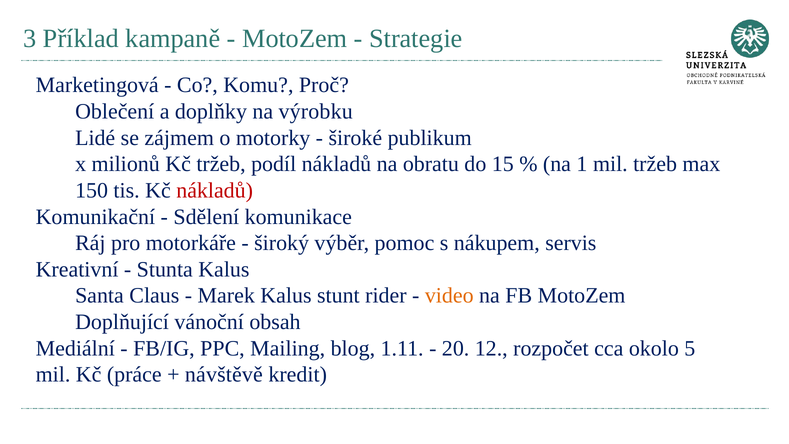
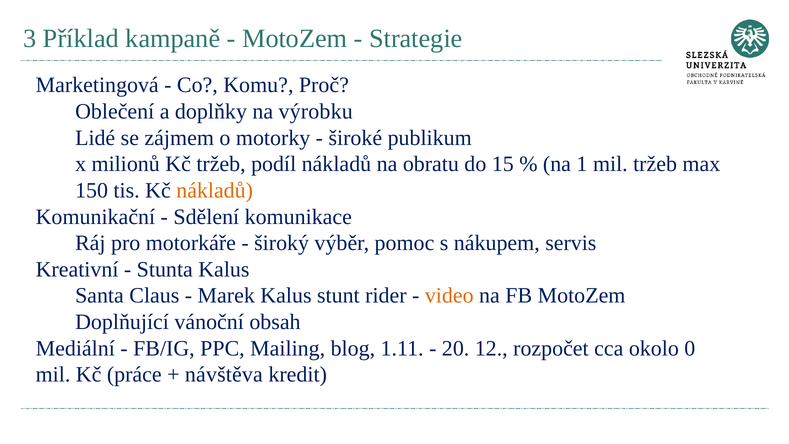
nákladů colour: red -> orange (215, 190)
5: 5 -> 0 (690, 348)
návštěvě: návštěvě -> návštěva (224, 375)
